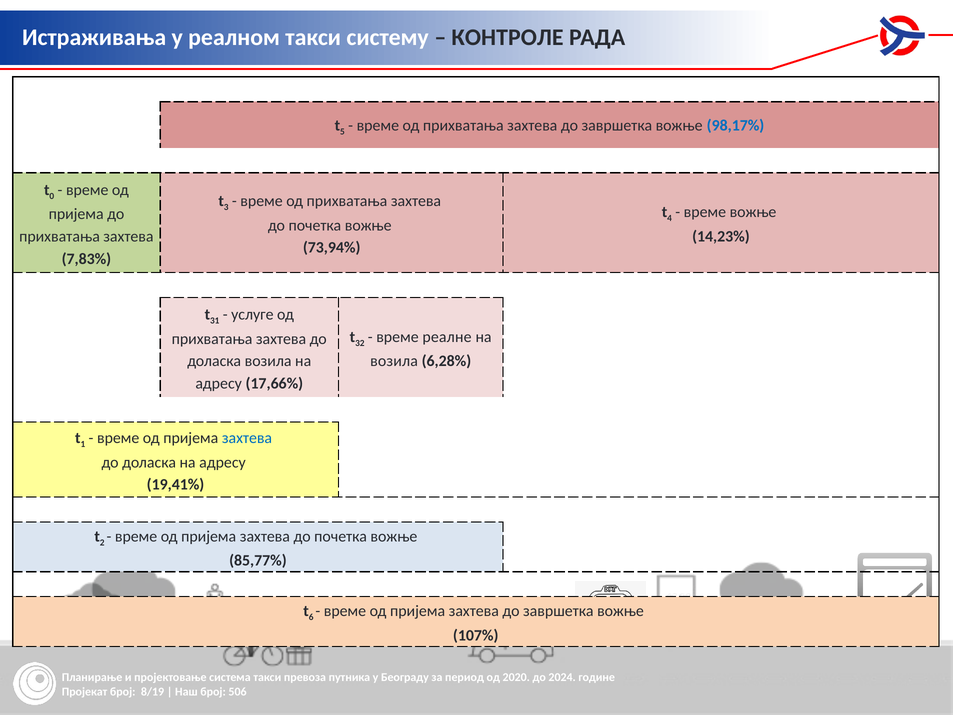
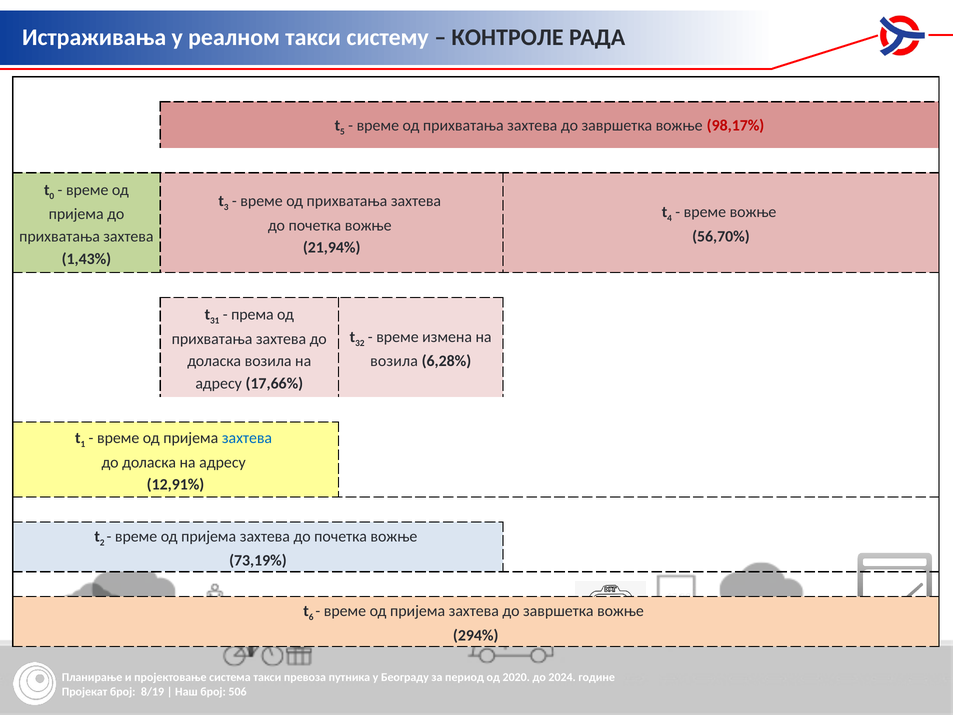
98,17% colour: blue -> red (736, 125)
14,23%: 14,23% -> 56,70% (721, 236)
73,94%: 73,94% -> 21,94% (332, 248)
7,83%: 7,83% -> 1,43% (86, 259)
услуге: услуге -> према (252, 314)
реалне: реалне -> измена (447, 337)
19,41%: 19,41% -> 12,91% (176, 484)
85,77%: 85,77% -> 73,19% (258, 561)
107%: 107% -> 294% (476, 635)
